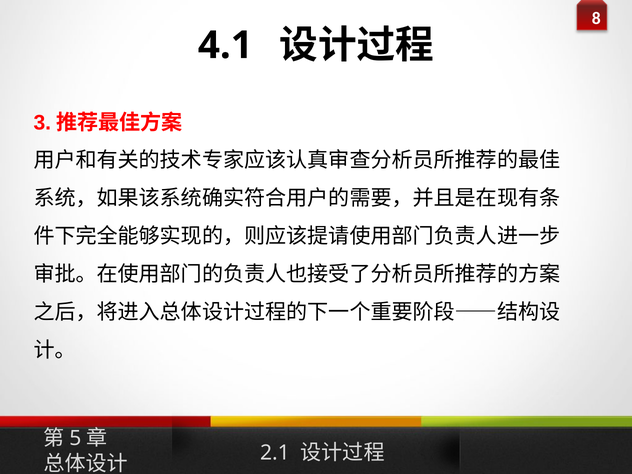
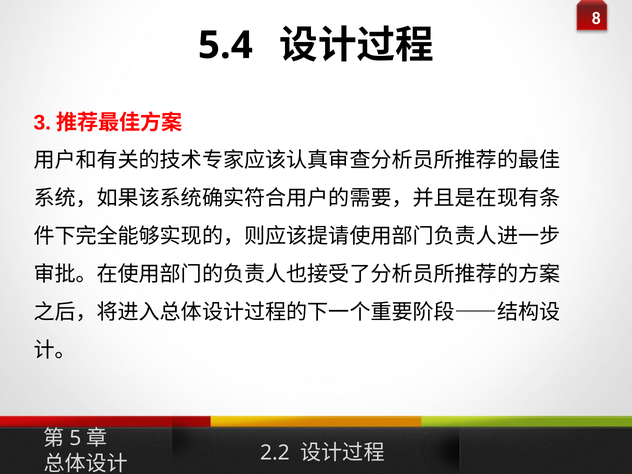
4.1: 4.1 -> 5.4 (225, 45)
2.1: 2.1 -> 2.2 (275, 453)
